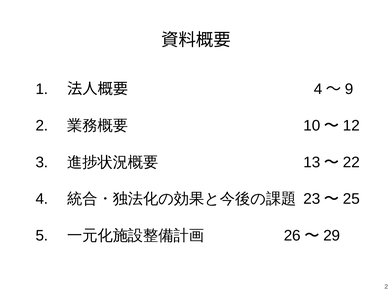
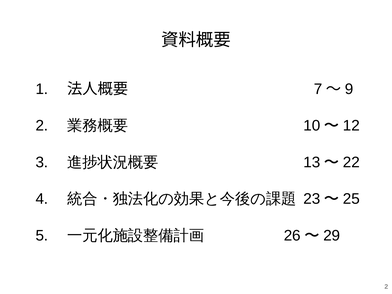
4: 4 -> 7 (318, 89)
